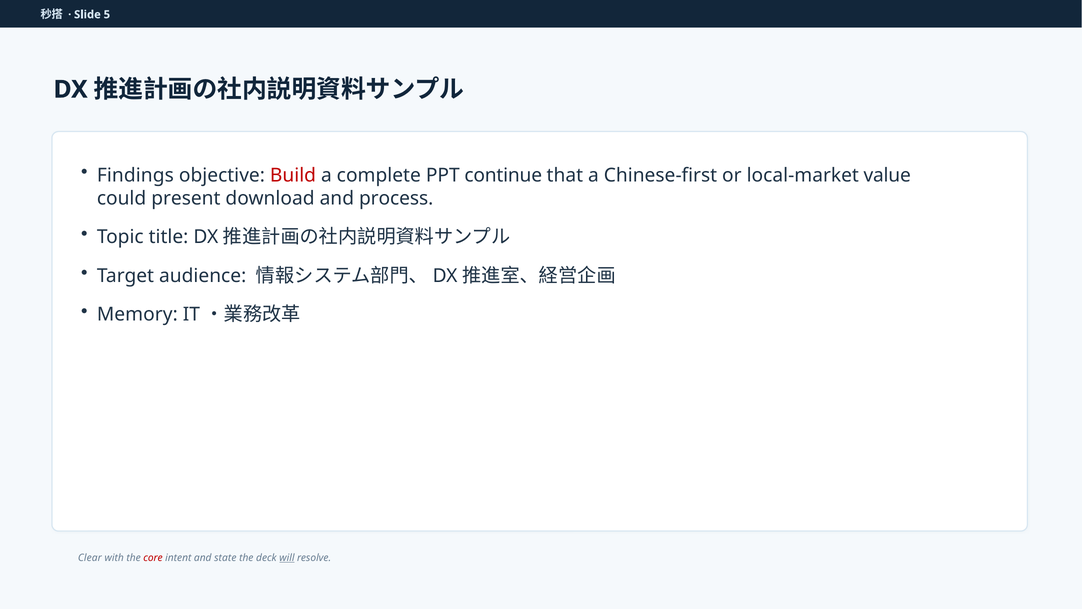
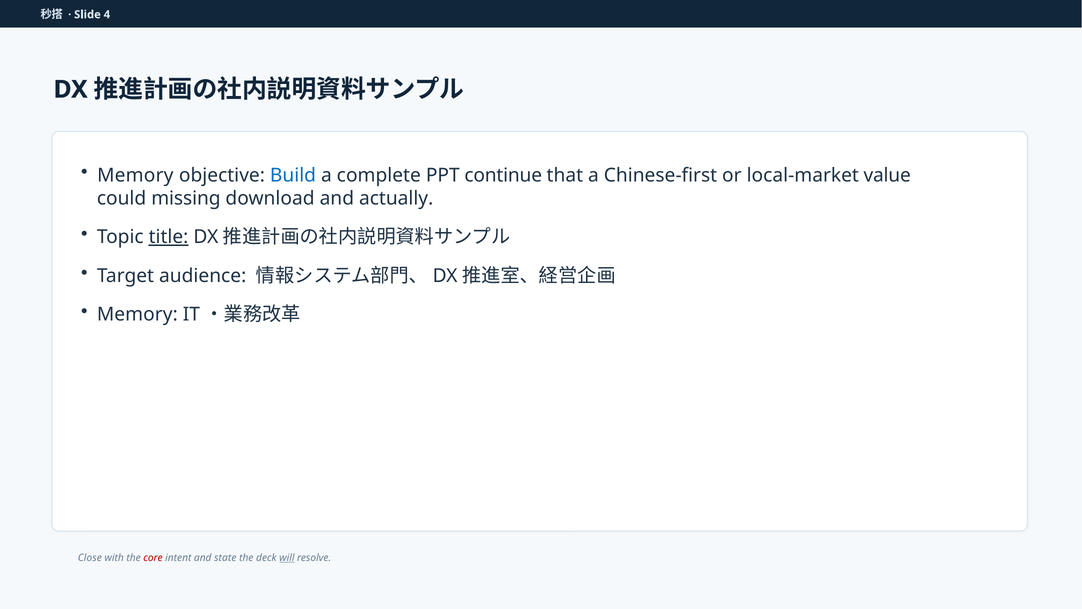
5: 5 -> 4 (107, 15)
Findings: Findings -> Memory (135, 175)
Build colour: red -> blue (293, 175)
present: present -> missing (186, 198)
process: process -> actually (396, 198)
title underline: none -> present (169, 237)
Clear: Clear -> Close (90, 557)
